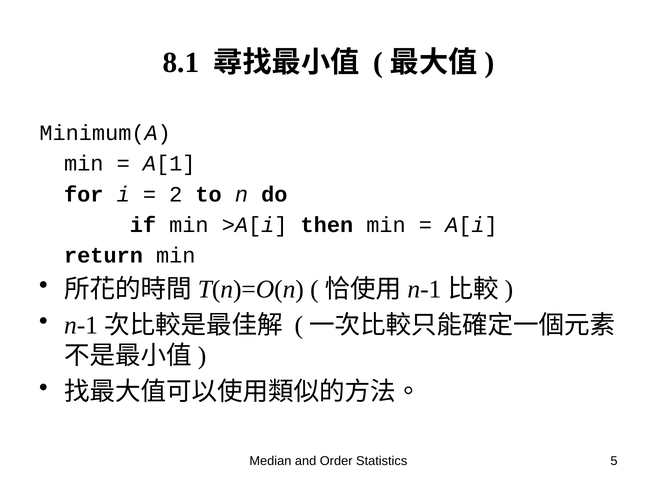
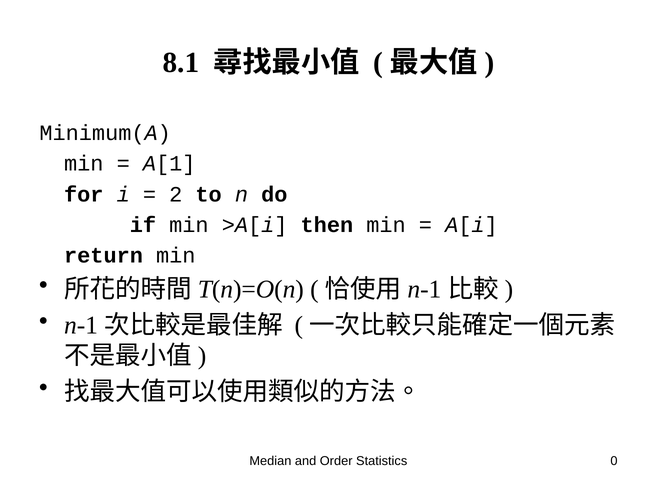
5: 5 -> 0 (614, 461)
